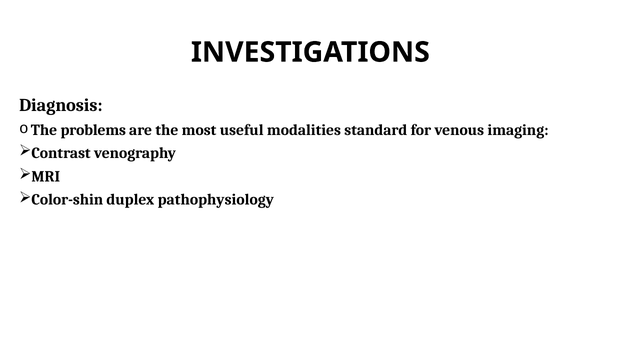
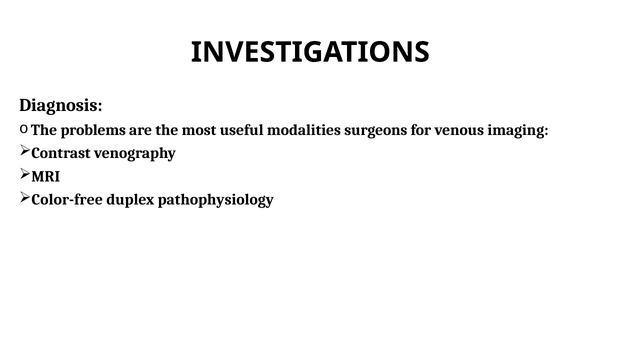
standard: standard -> surgeons (376, 130)
Color-shin: Color-shin -> Color-free (67, 199)
